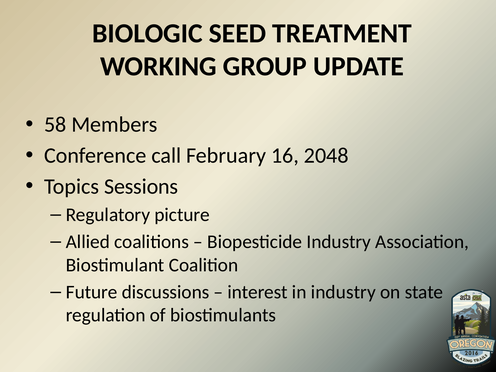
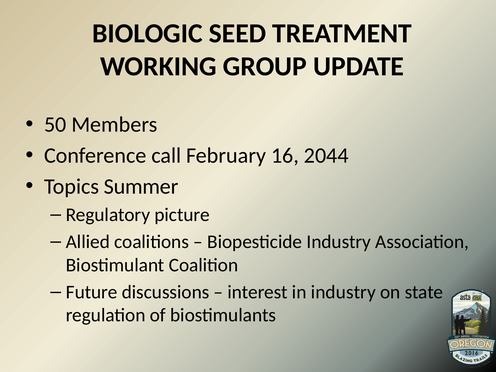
58: 58 -> 50 (55, 125)
2048: 2048 -> 2044 (326, 156)
Sessions: Sessions -> Summer (141, 186)
